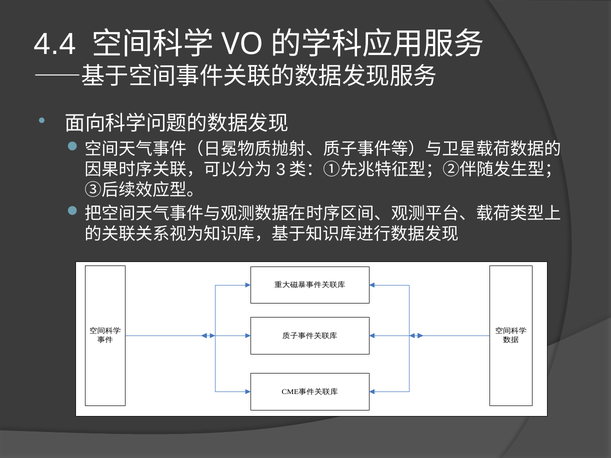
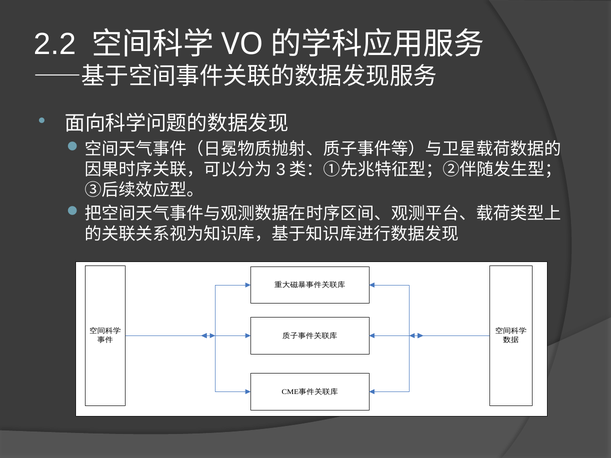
4.4: 4.4 -> 2.2 (55, 44)
